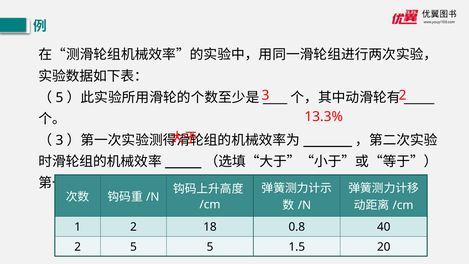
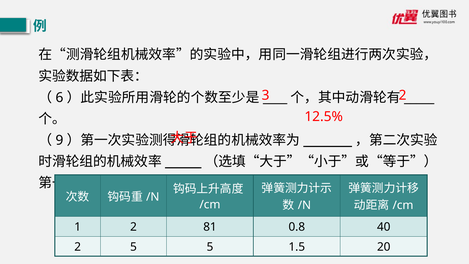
5: 5 -> 6 (59, 97)
13.3%: 13.3% -> 12.5% (324, 116)
3: 3 -> 9 (59, 140)
18: 18 -> 81 (210, 227)
